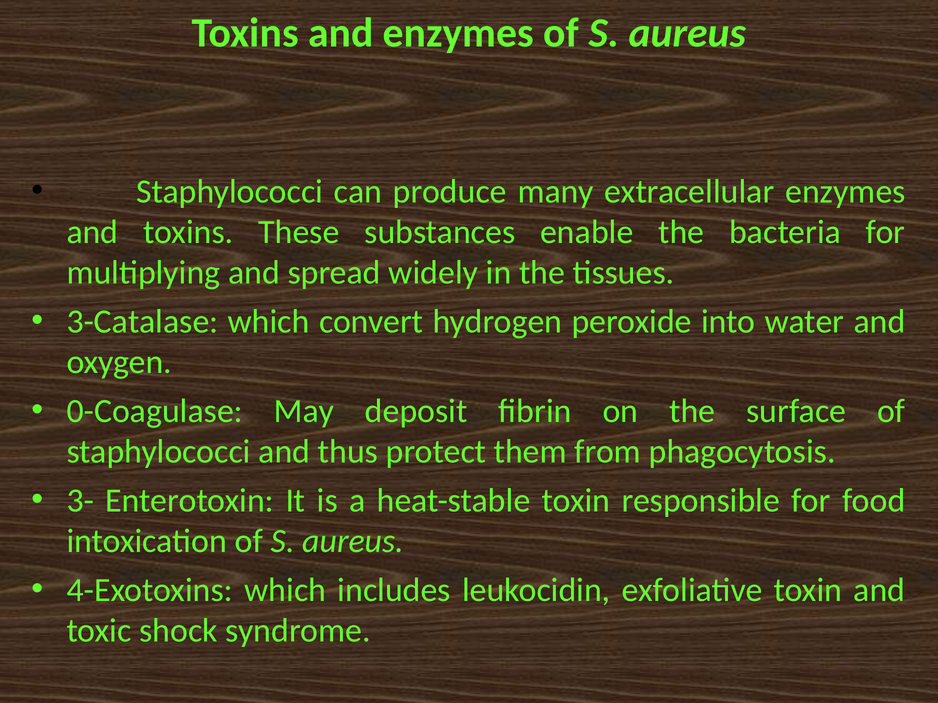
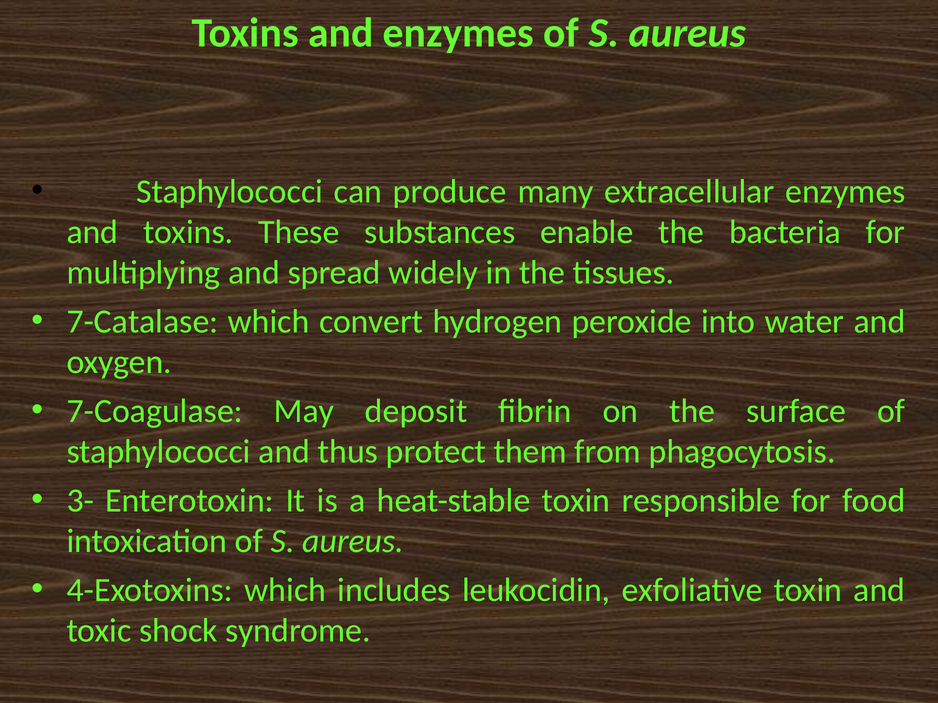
3-Catalase: 3-Catalase -> 7-Catalase (142, 322)
0-Coagulase: 0-Coagulase -> 7-Coagulase (155, 411)
